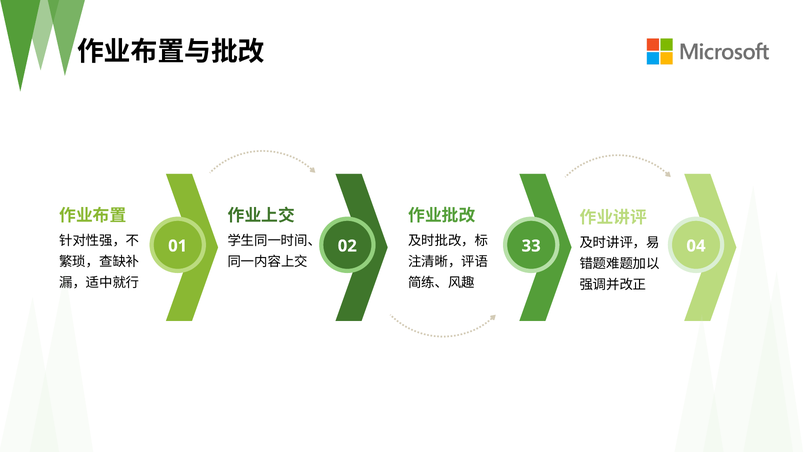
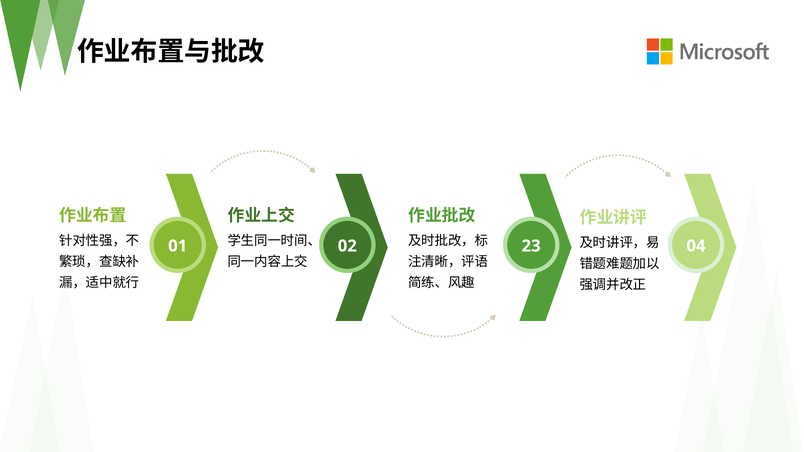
33: 33 -> 23 (531, 246)
